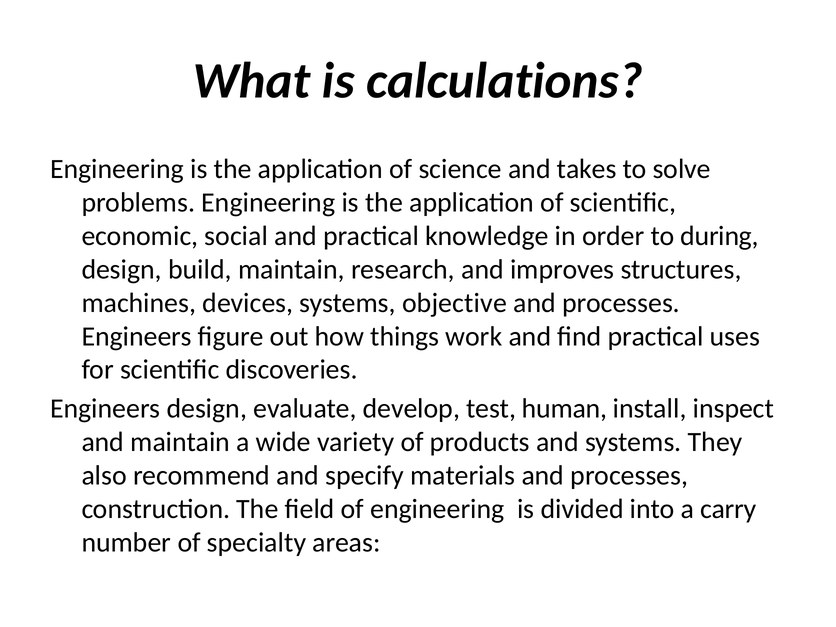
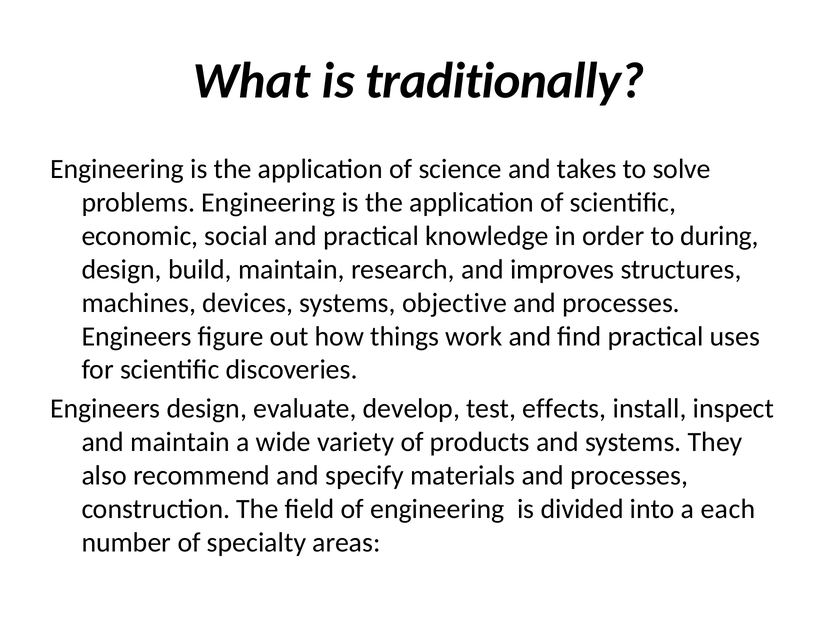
calculations: calculations -> traditionally (505, 81)
human: human -> effects (564, 409)
carry: carry -> each (728, 509)
